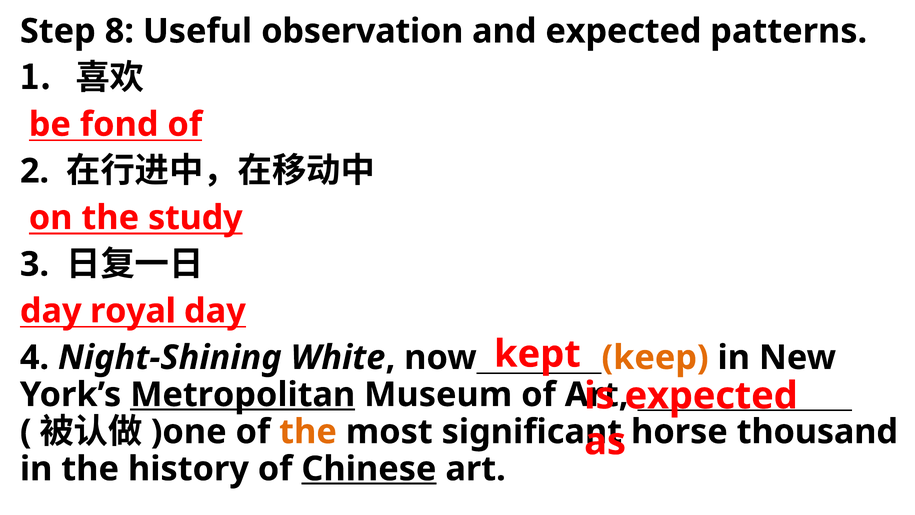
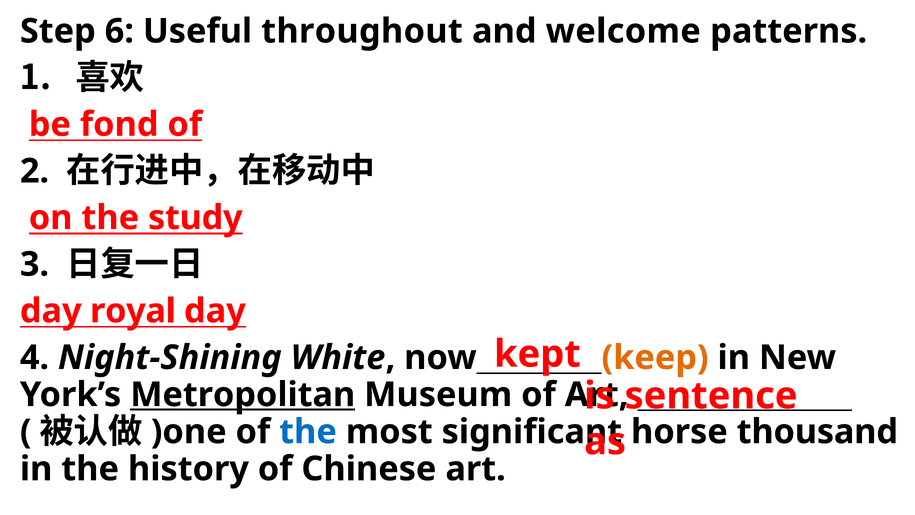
8: 8 -> 6 (119, 31)
observation: observation -> throughout (362, 31)
and expected: expected -> welcome (623, 31)
expected: expected -> sentence (711, 396)
the colour: orange -> blue (308, 432)
Chinese underline: present -> none (369, 469)
